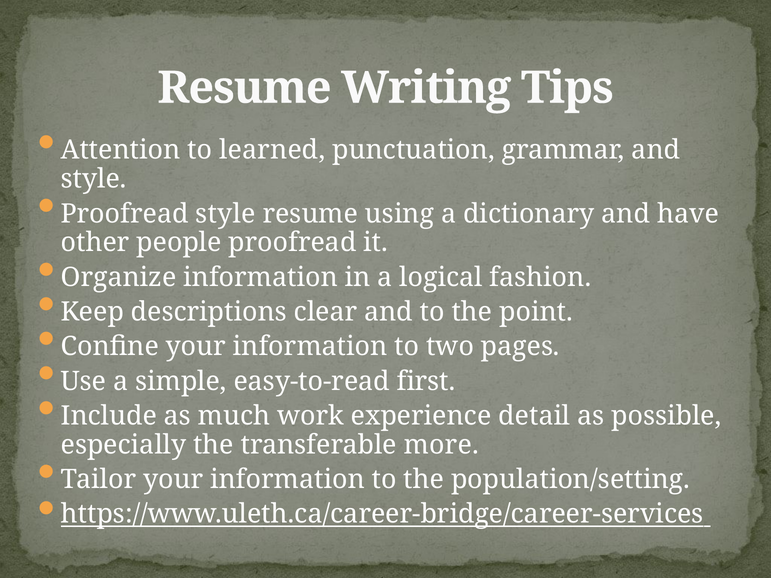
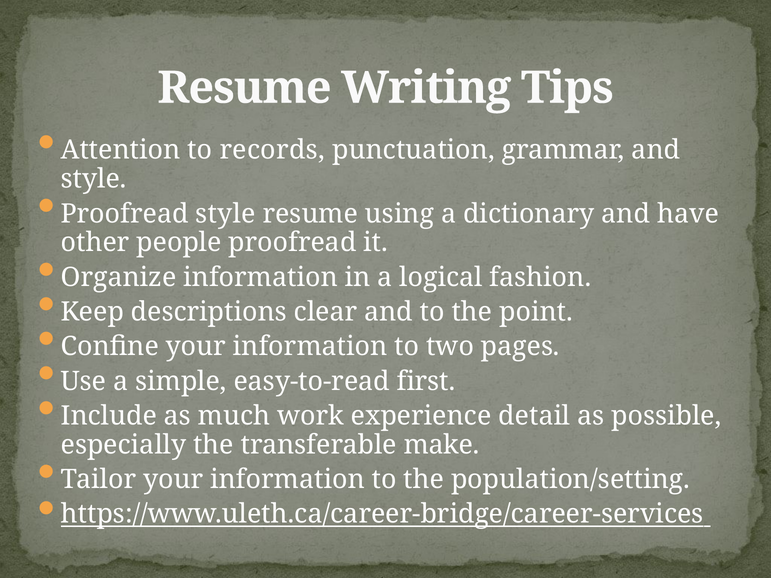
learned: learned -> records (272, 150)
more: more -> make (442, 445)
